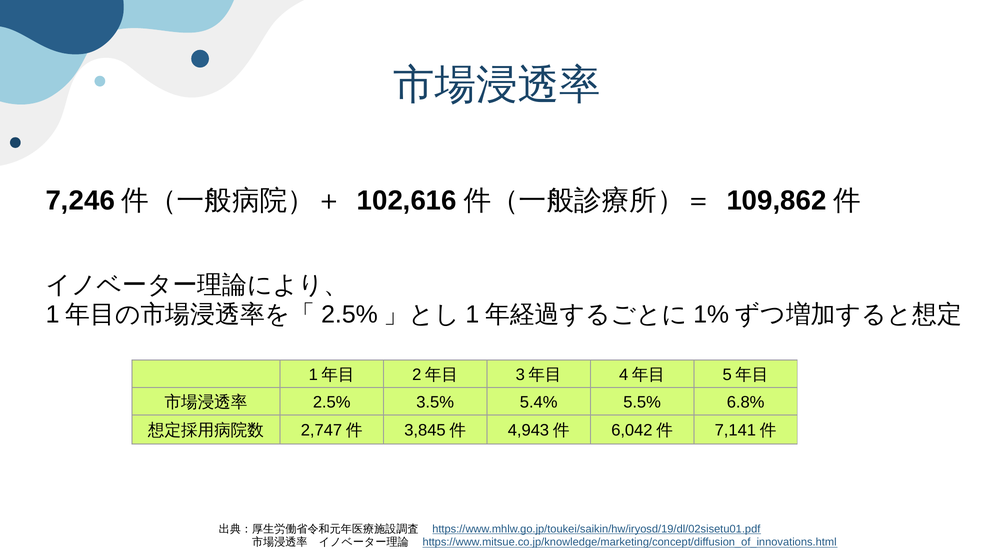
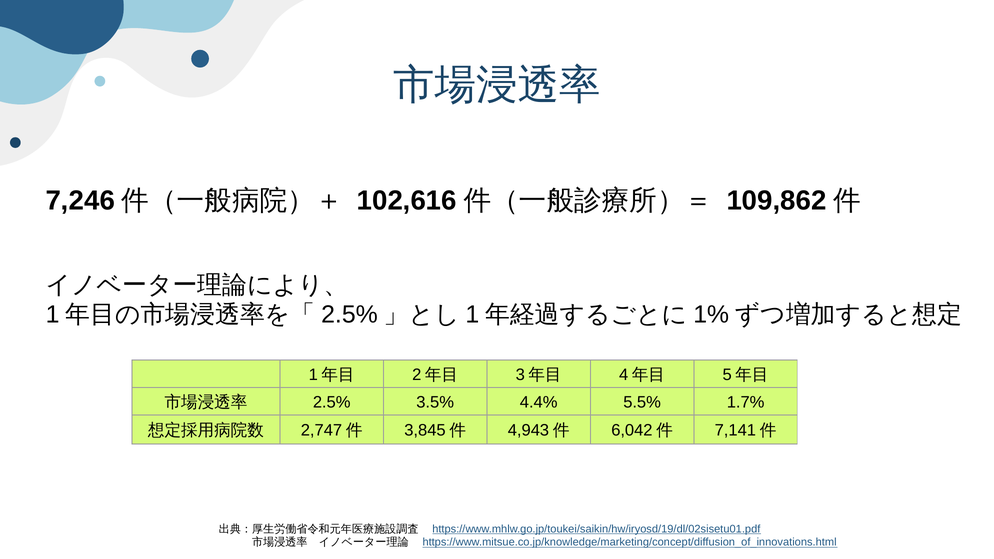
5.4%: 5.4% -> 4.4% (539, 402)
6.8%: 6.8% -> 1.7% (746, 402)
